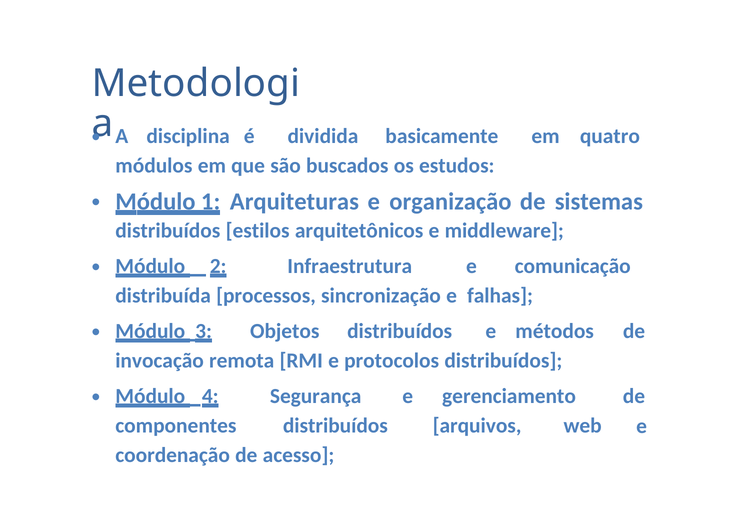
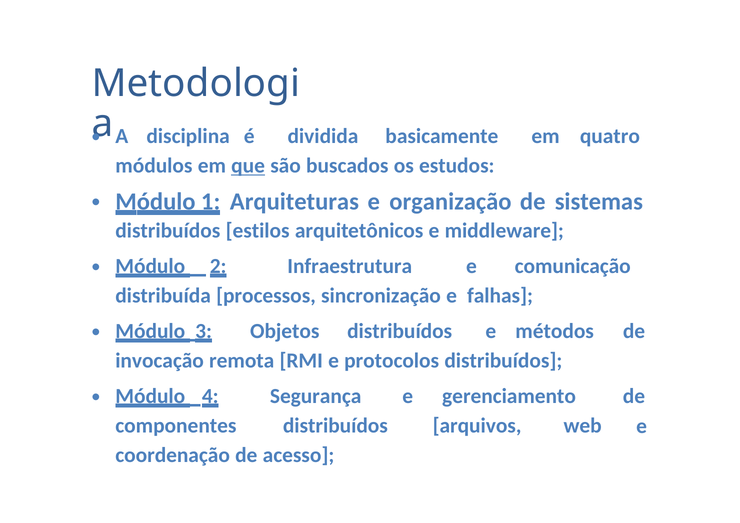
que underline: none -> present (248, 166)
